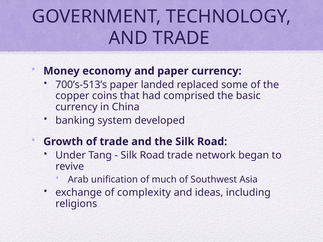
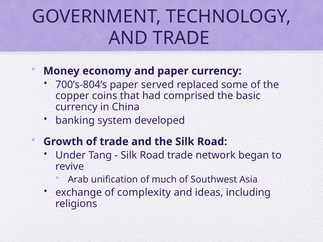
700’s-513’s: 700’s-513’s -> 700’s-804’s (81, 85)
landed: landed -> served (157, 85)
